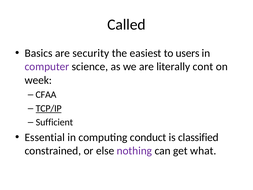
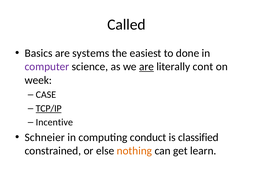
security: security -> systems (91, 53)
users: users -> done (188, 53)
are underline: none -> present (147, 67)
CFAA: CFAA -> CASE (46, 95)
Sufficient: Sufficient -> Incentive (54, 122)
Essential: Essential -> Schneier (45, 137)
nothing colour: purple -> orange (134, 151)
what: what -> learn (203, 151)
